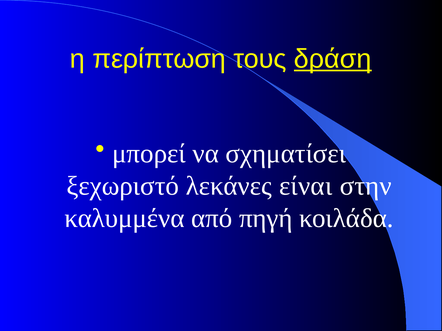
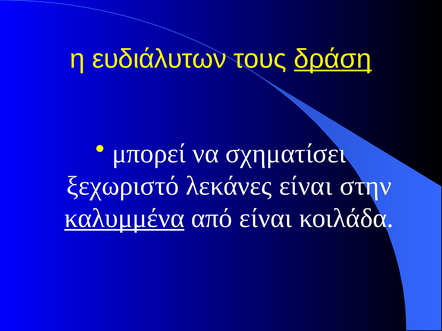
περίπτωση: περίπτωση -> ευδιάλυτων (159, 59)
καλυμμένα underline: none -> present (124, 219)
από πηγή: πηγή -> είναι (266, 219)
